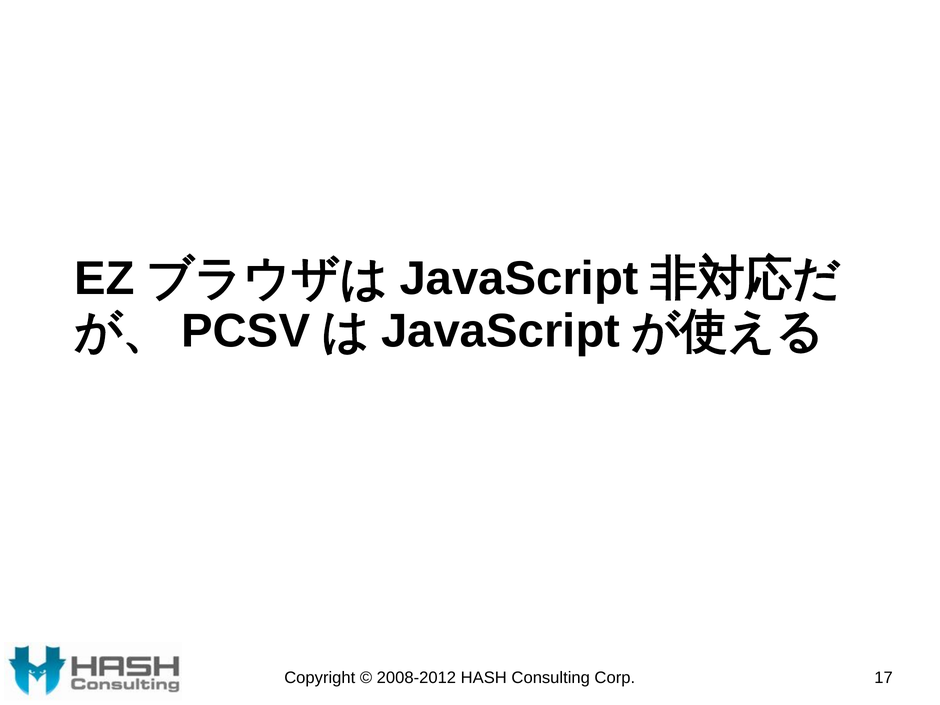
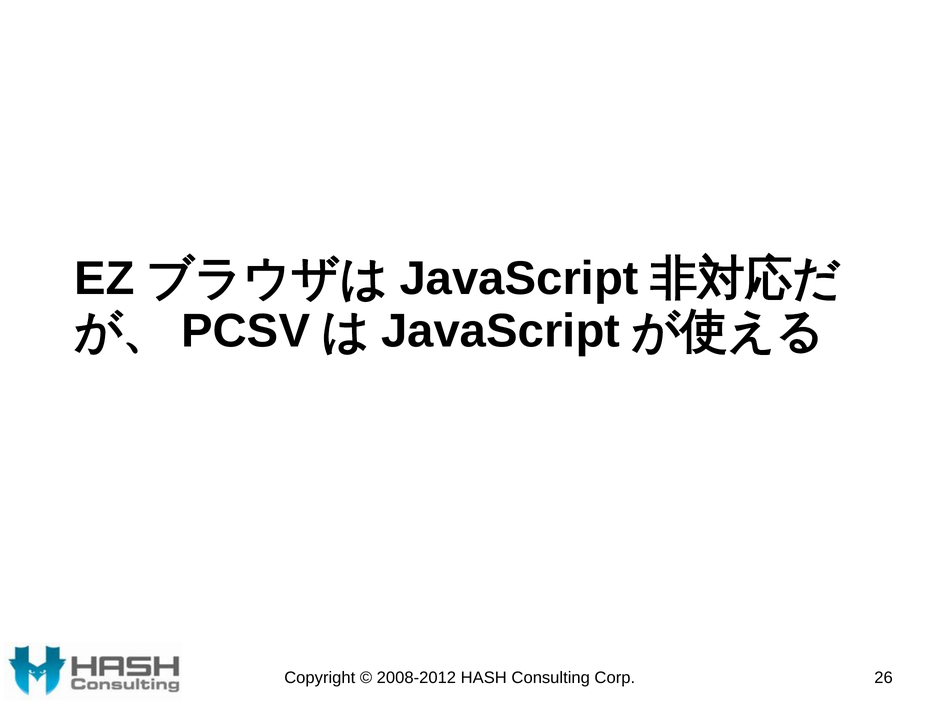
17: 17 -> 26 (884, 678)
